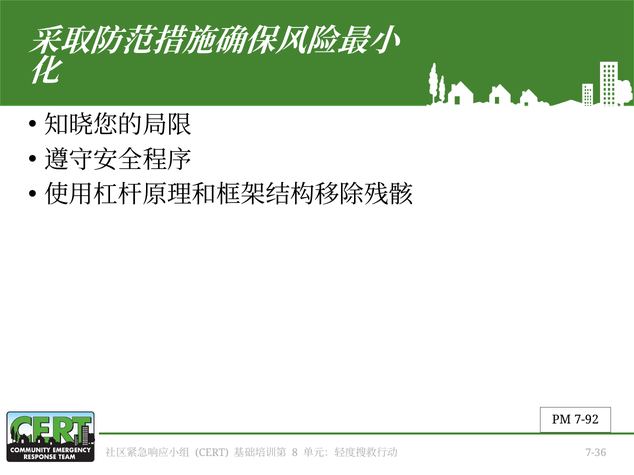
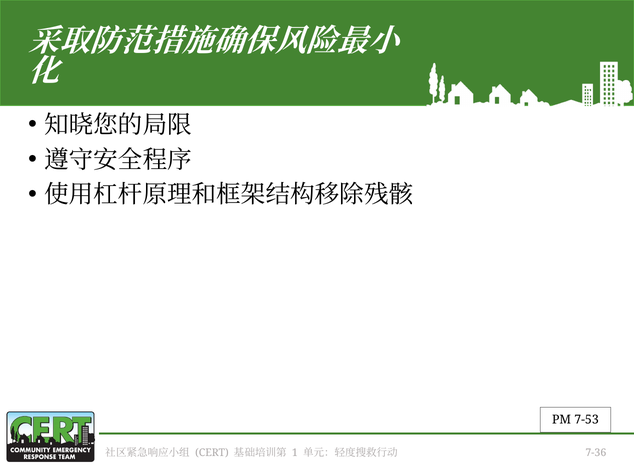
7-92: 7-92 -> 7-53 (587, 420)
8: 8 -> 1 (295, 453)
